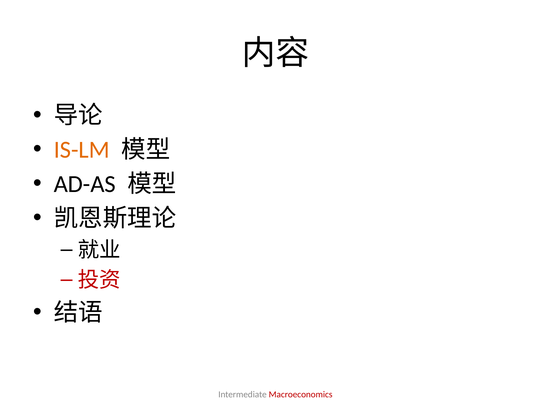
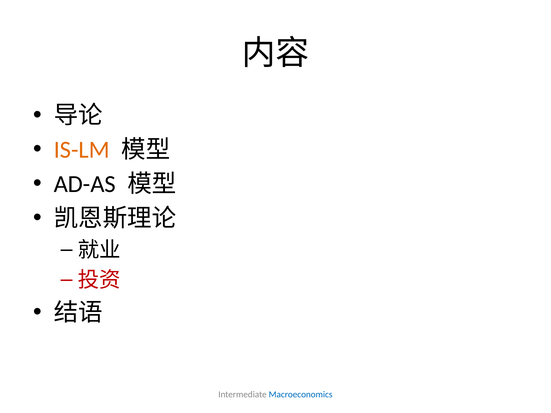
Macroeconomics colour: red -> blue (301, 395)
